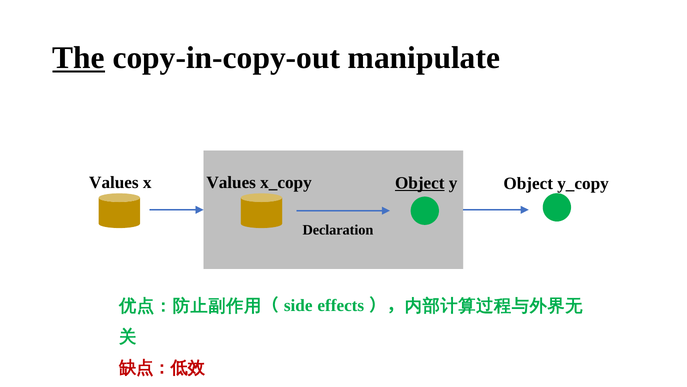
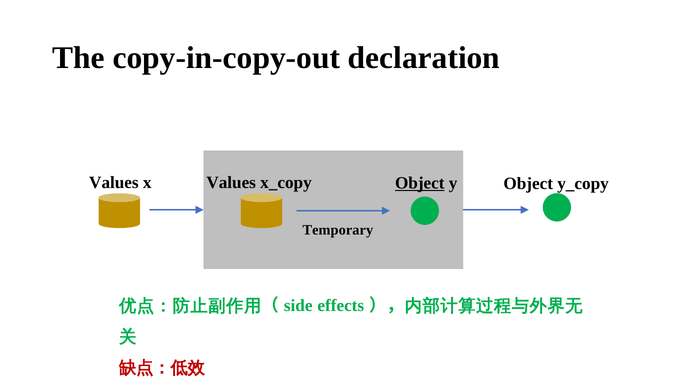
The underline: present -> none (79, 58)
manipulate: manipulate -> declaration (424, 58)
Declaration: Declaration -> Temporary (338, 230)
